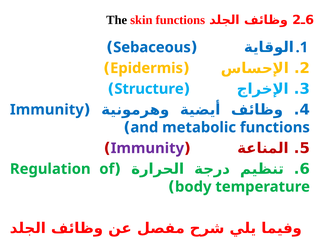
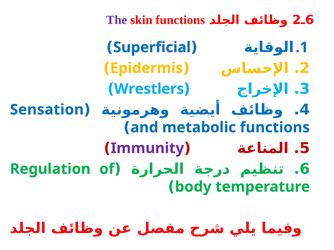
The colour: black -> purple (117, 20)
Sebaceous: Sebaceous -> Superficial (152, 47)
Structure: Structure -> Wrestlers (149, 89)
Immunity: Immunity -> Sensation (47, 110)
